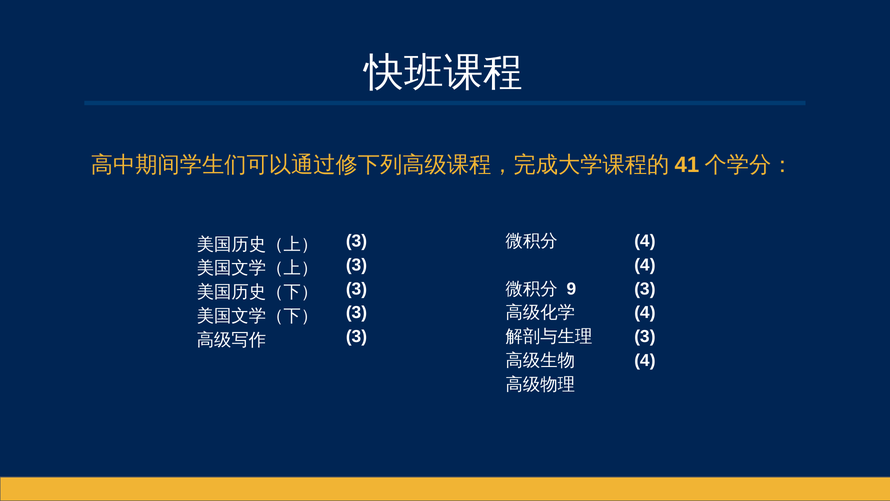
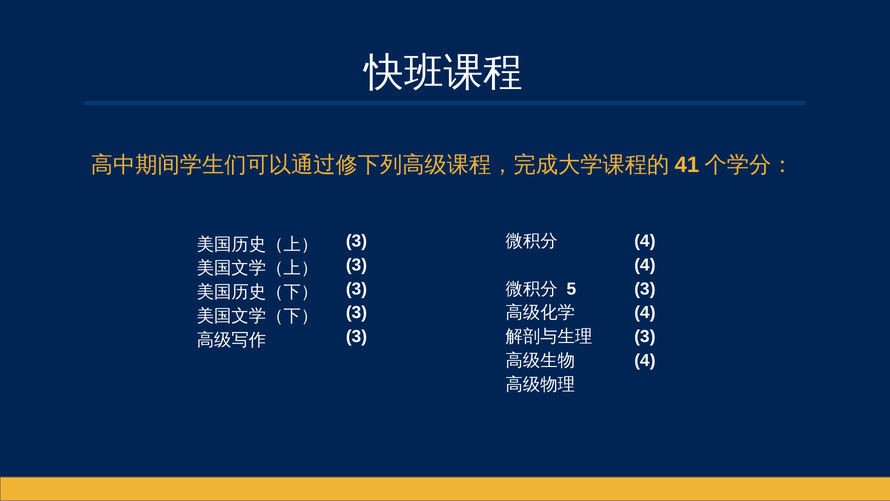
9: 9 -> 5 (571, 289)
